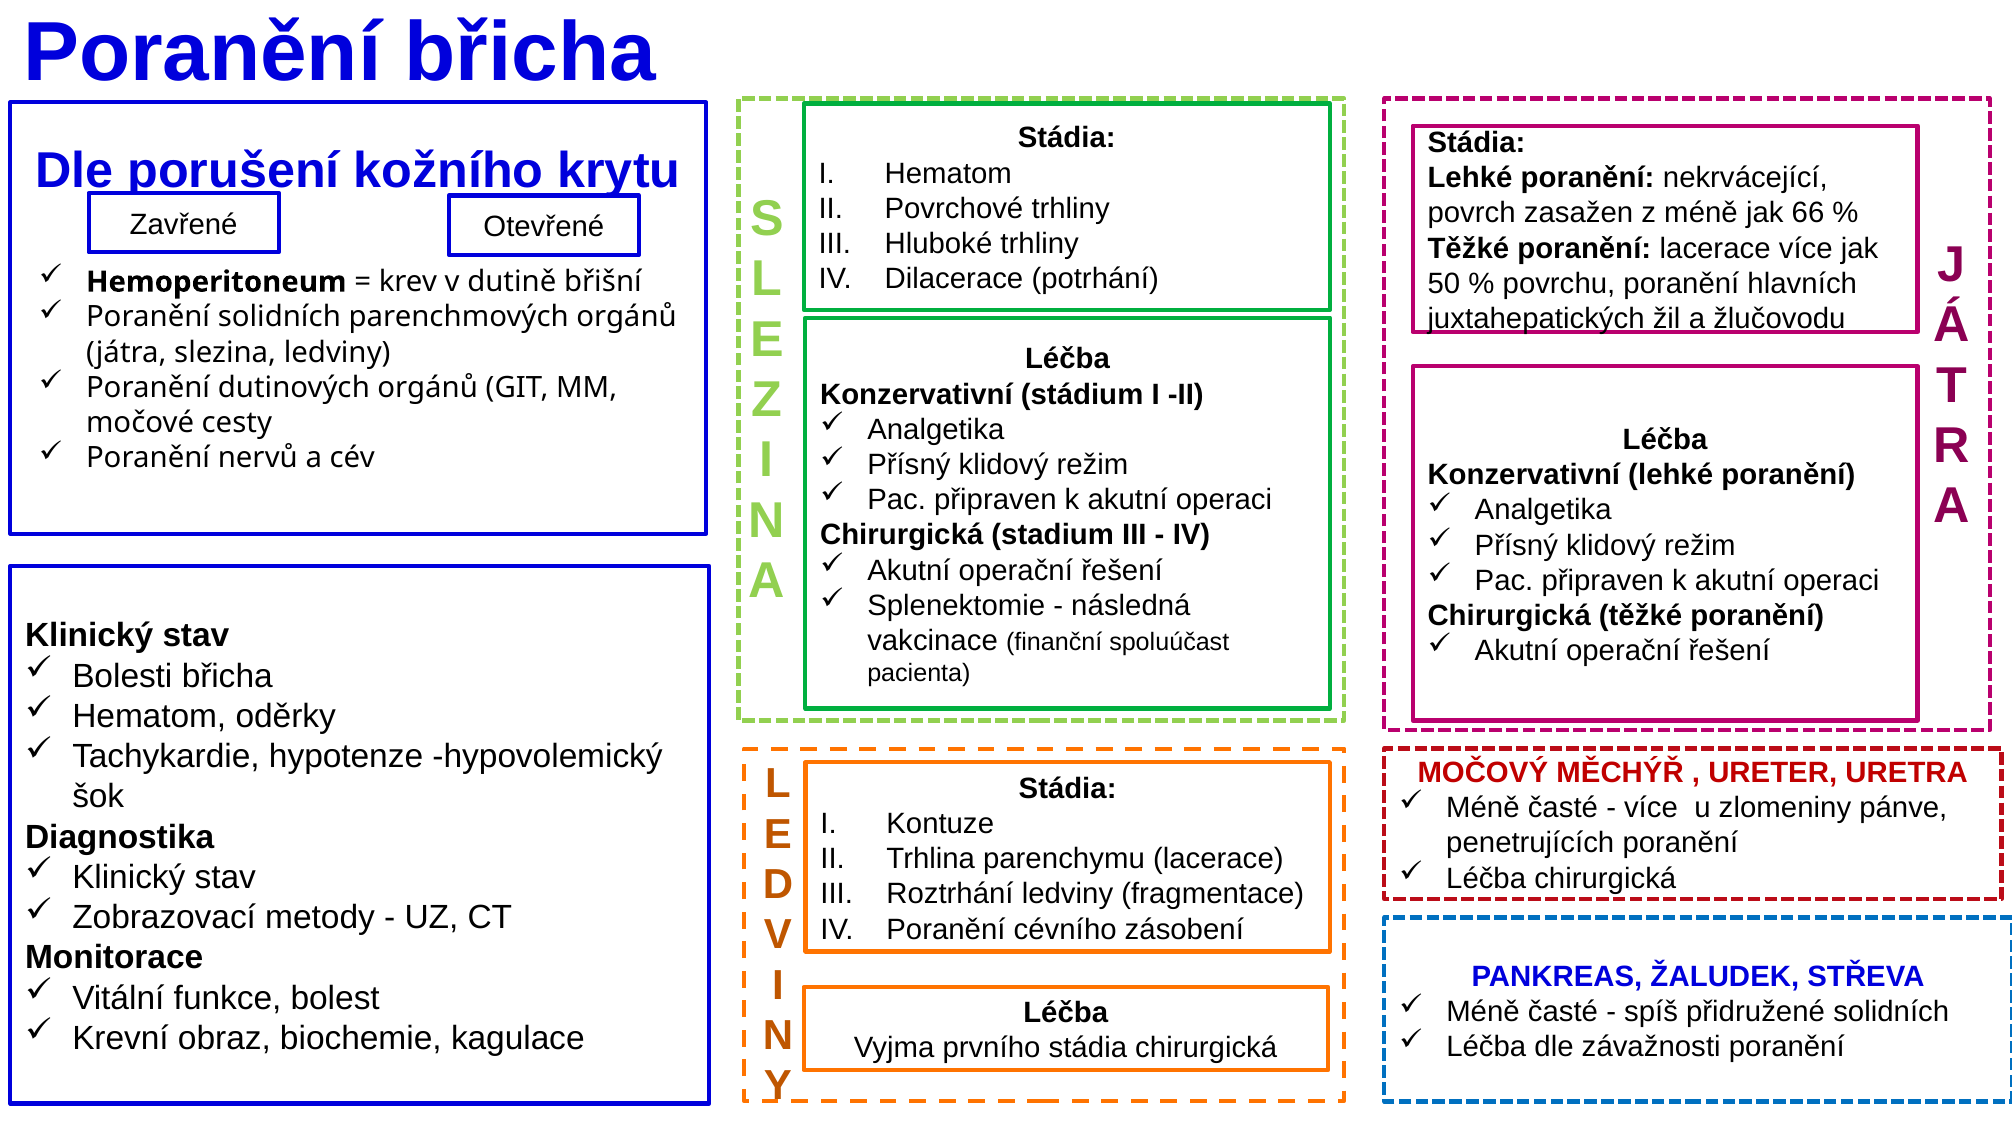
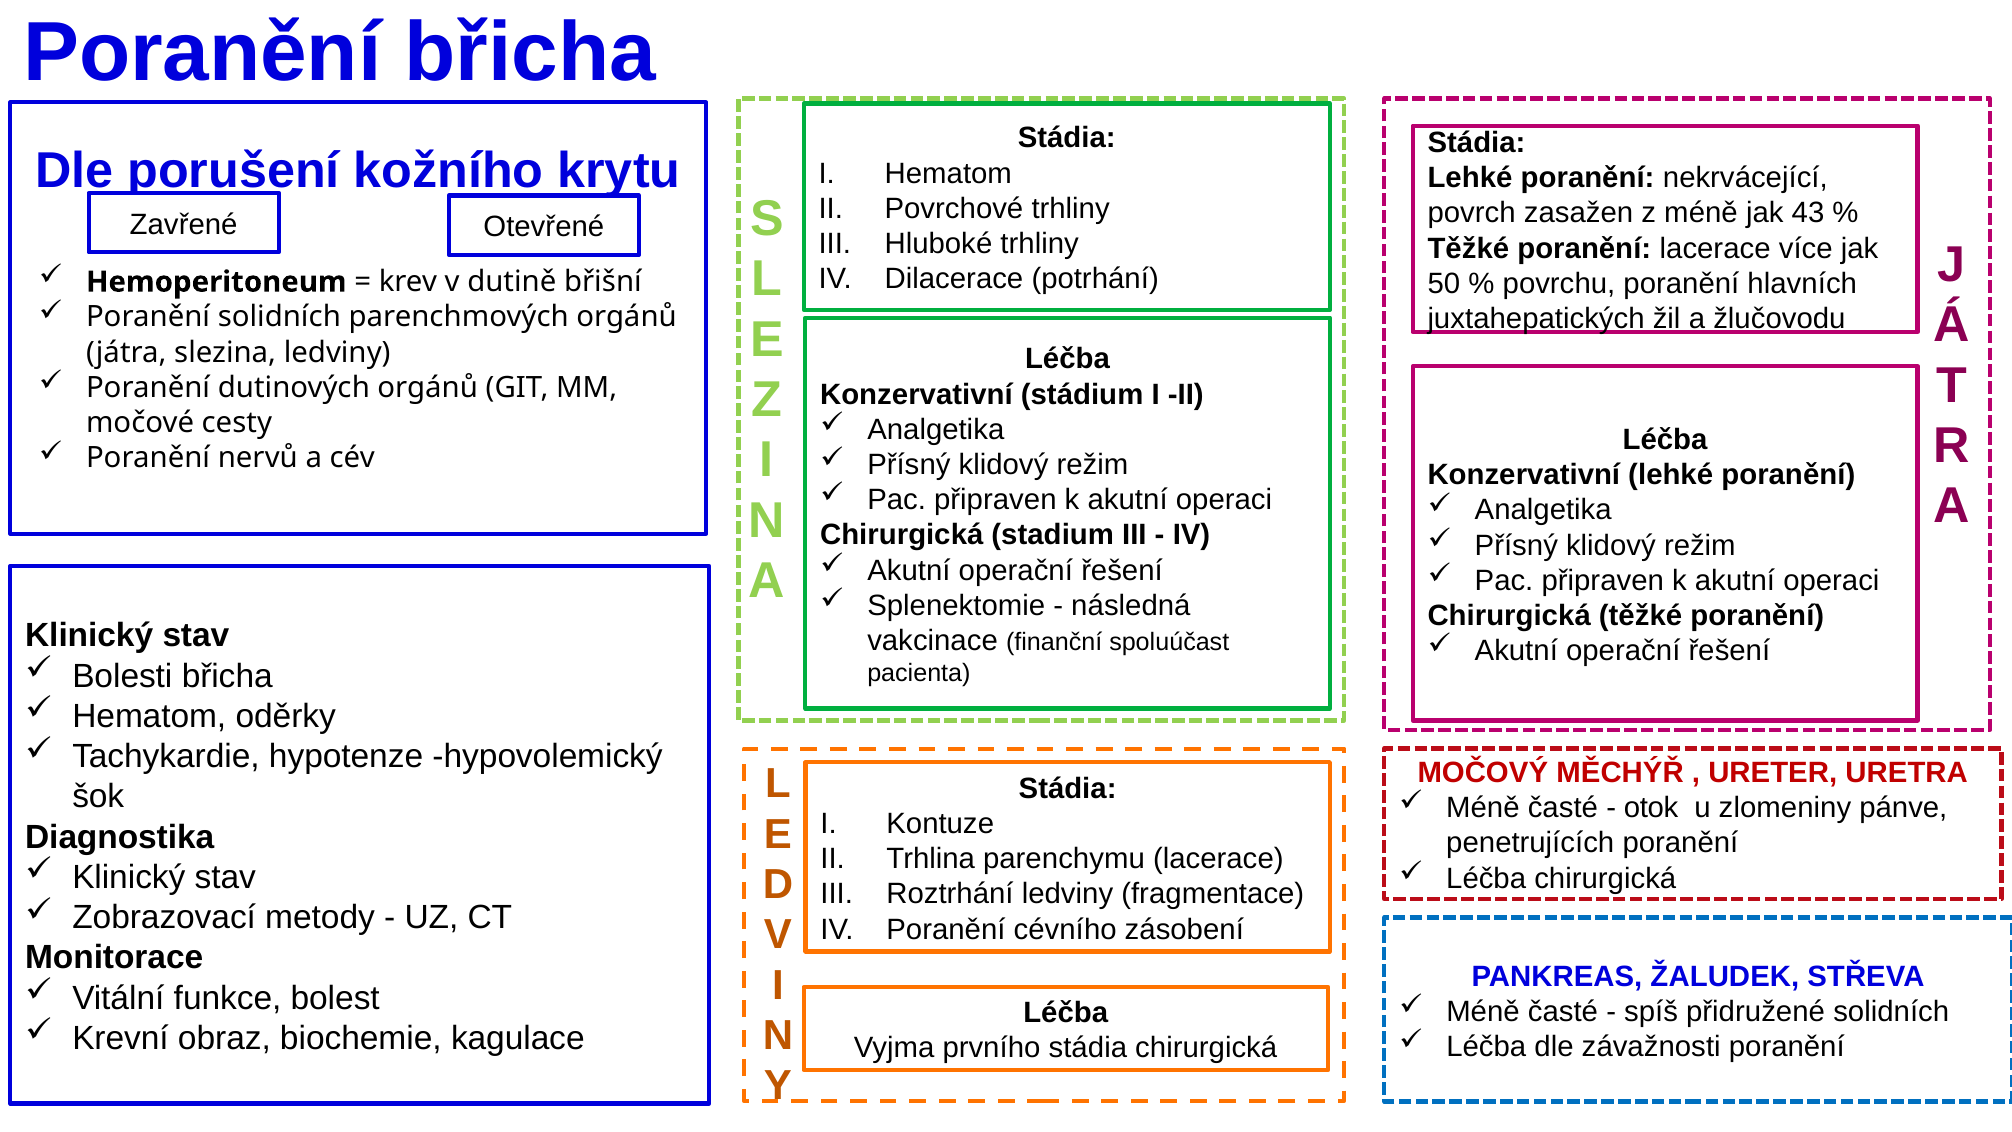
66: 66 -> 43 (1808, 213)
více: více -> otok (1651, 808)
